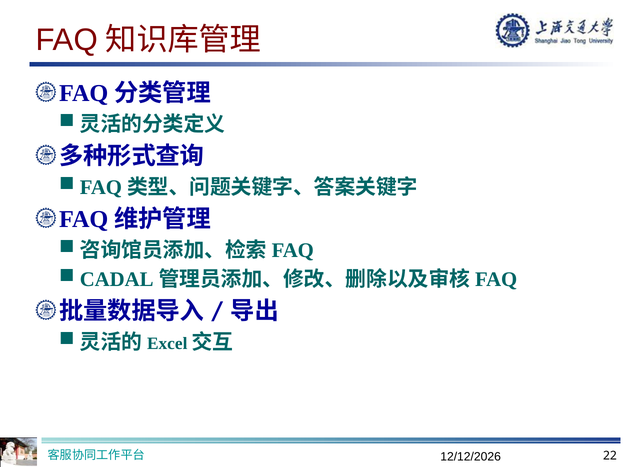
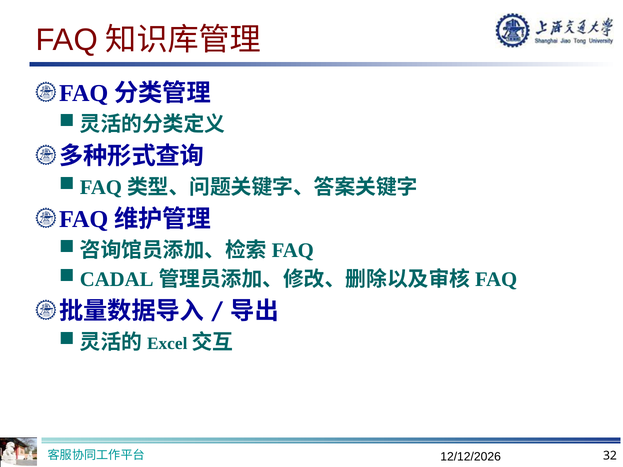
22: 22 -> 32 (610, 456)
